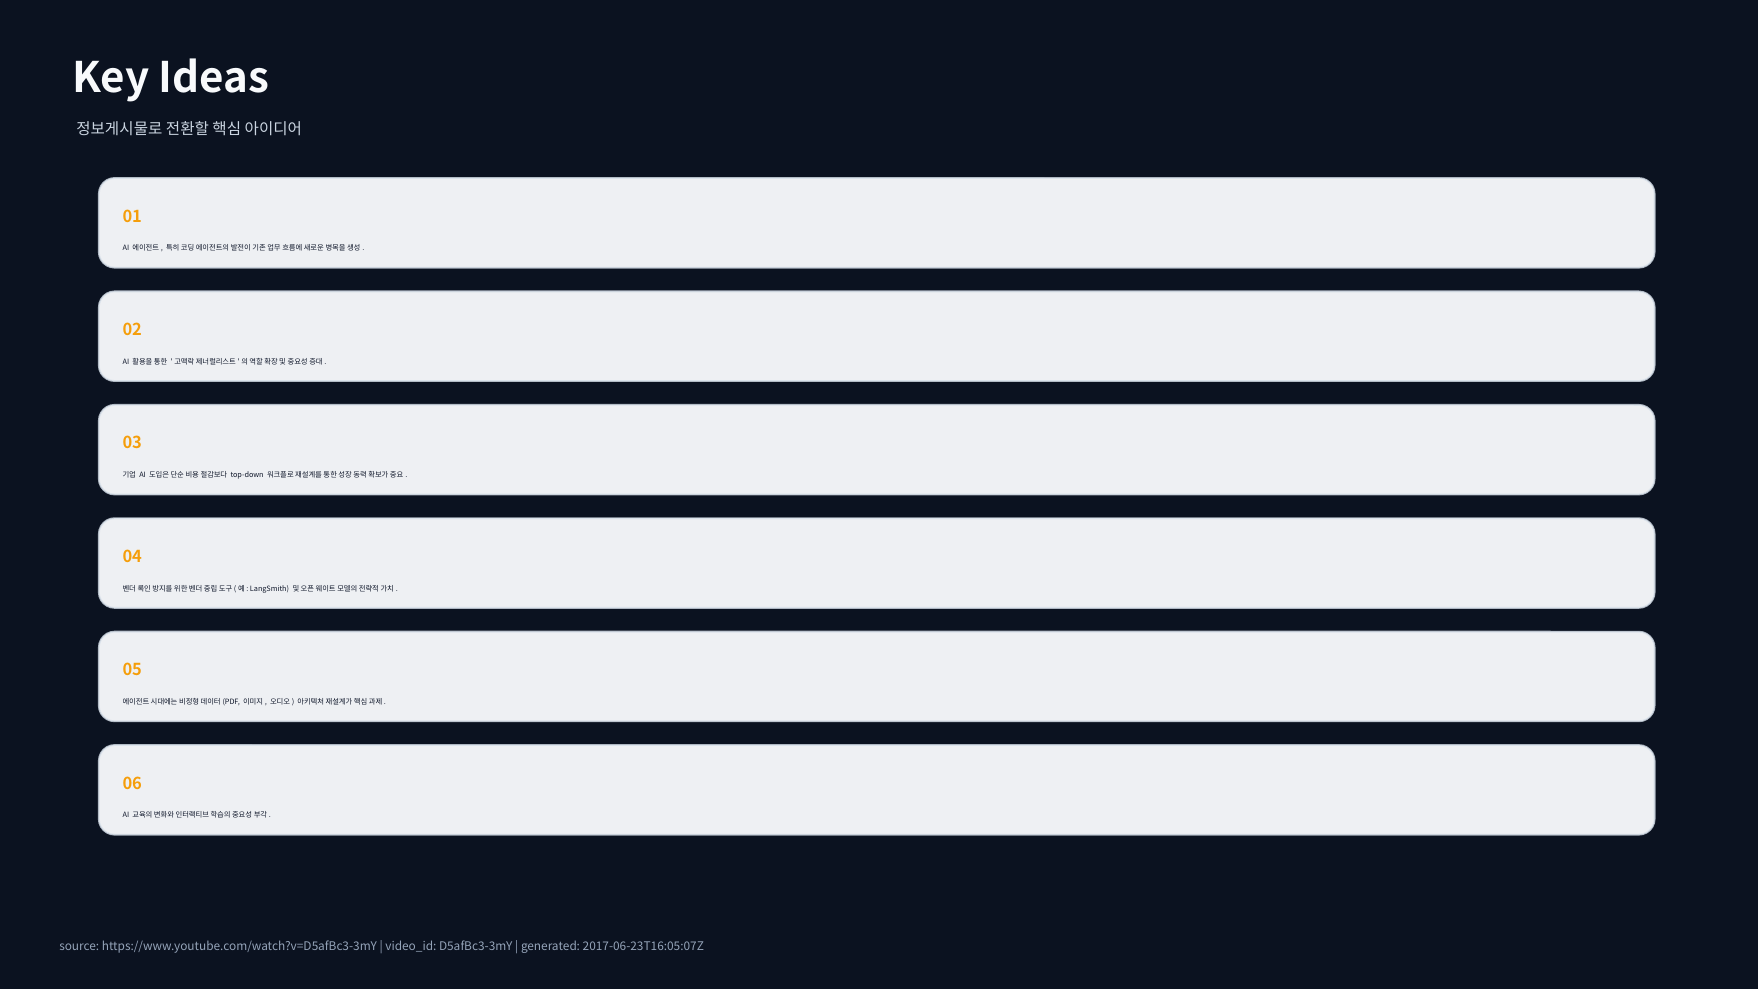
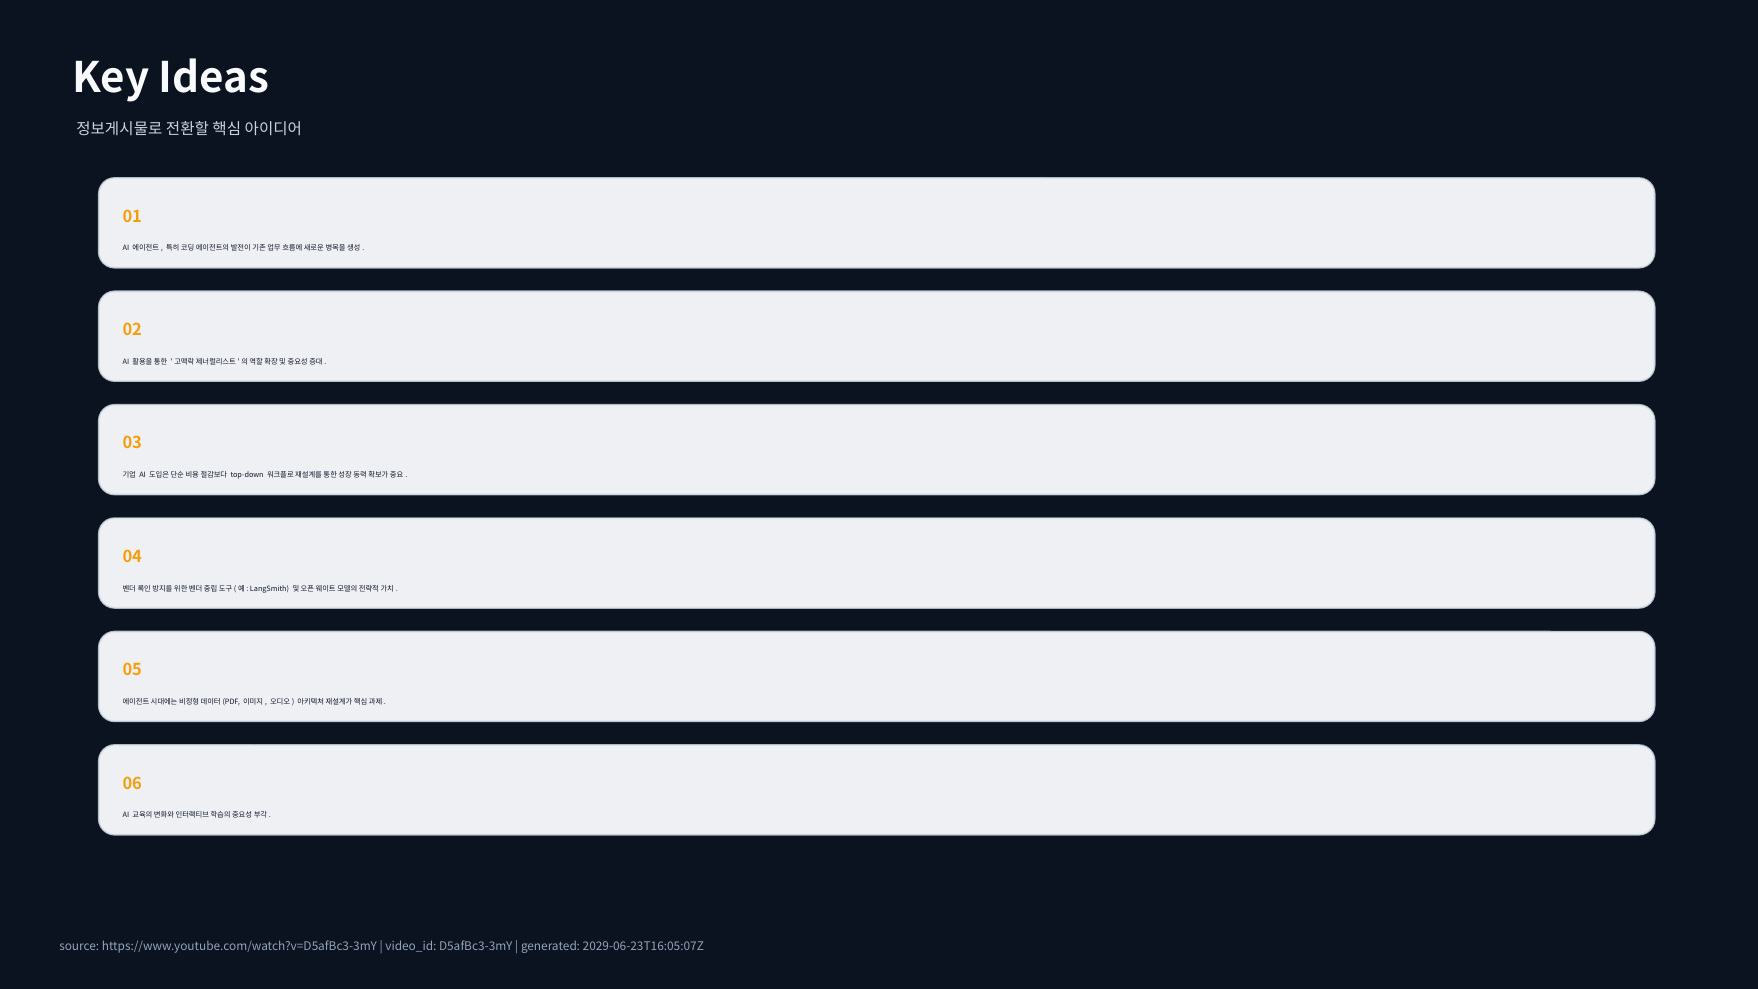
2017-06-23T16:05:07Z: 2017-06-23T16:05:07Z -> 2029-06-23T16:05:07Z (643, 947)
